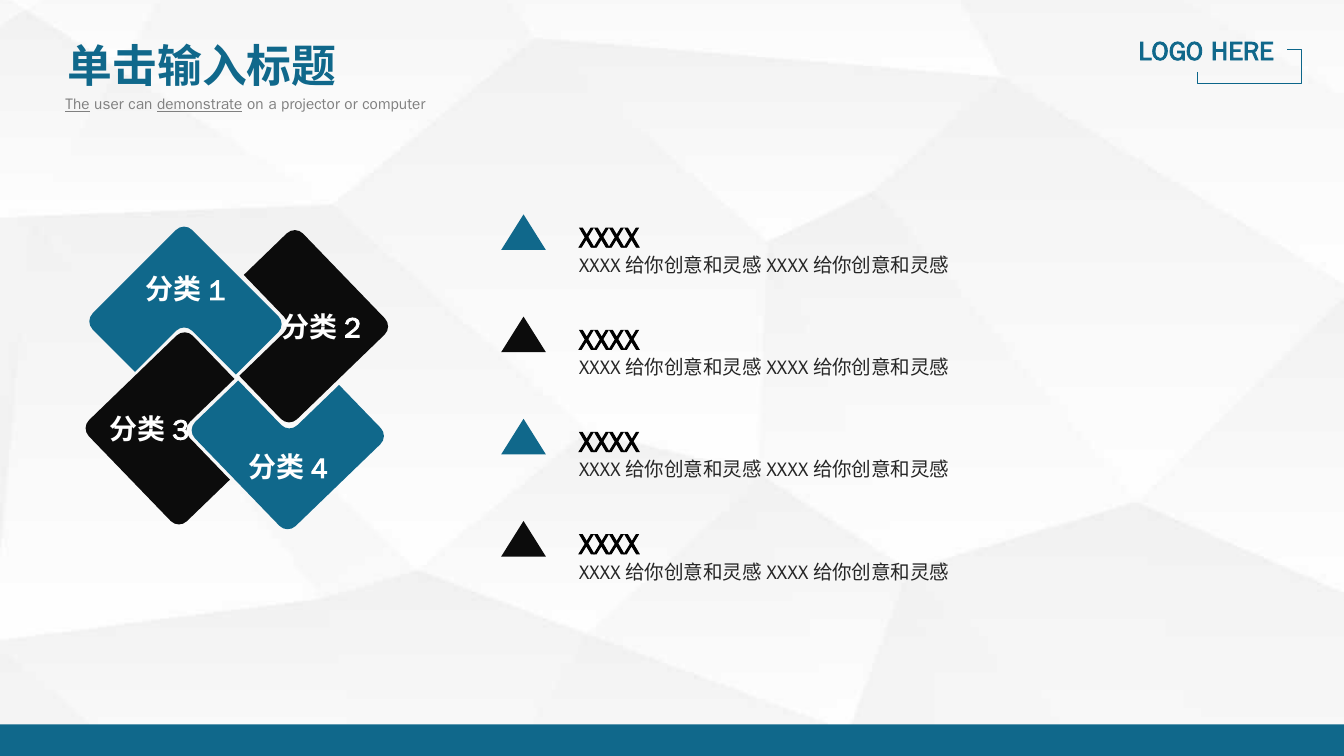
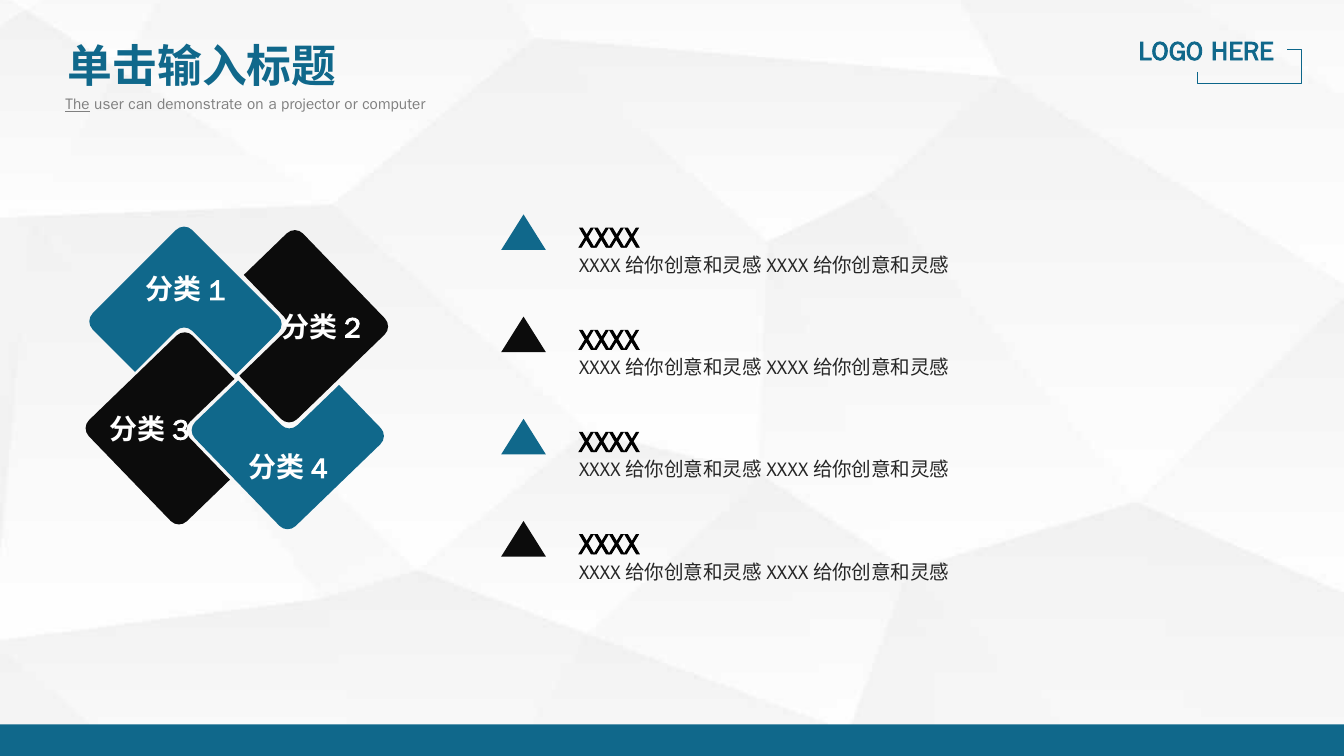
demonstrate underline: present -> none (200, 105)
